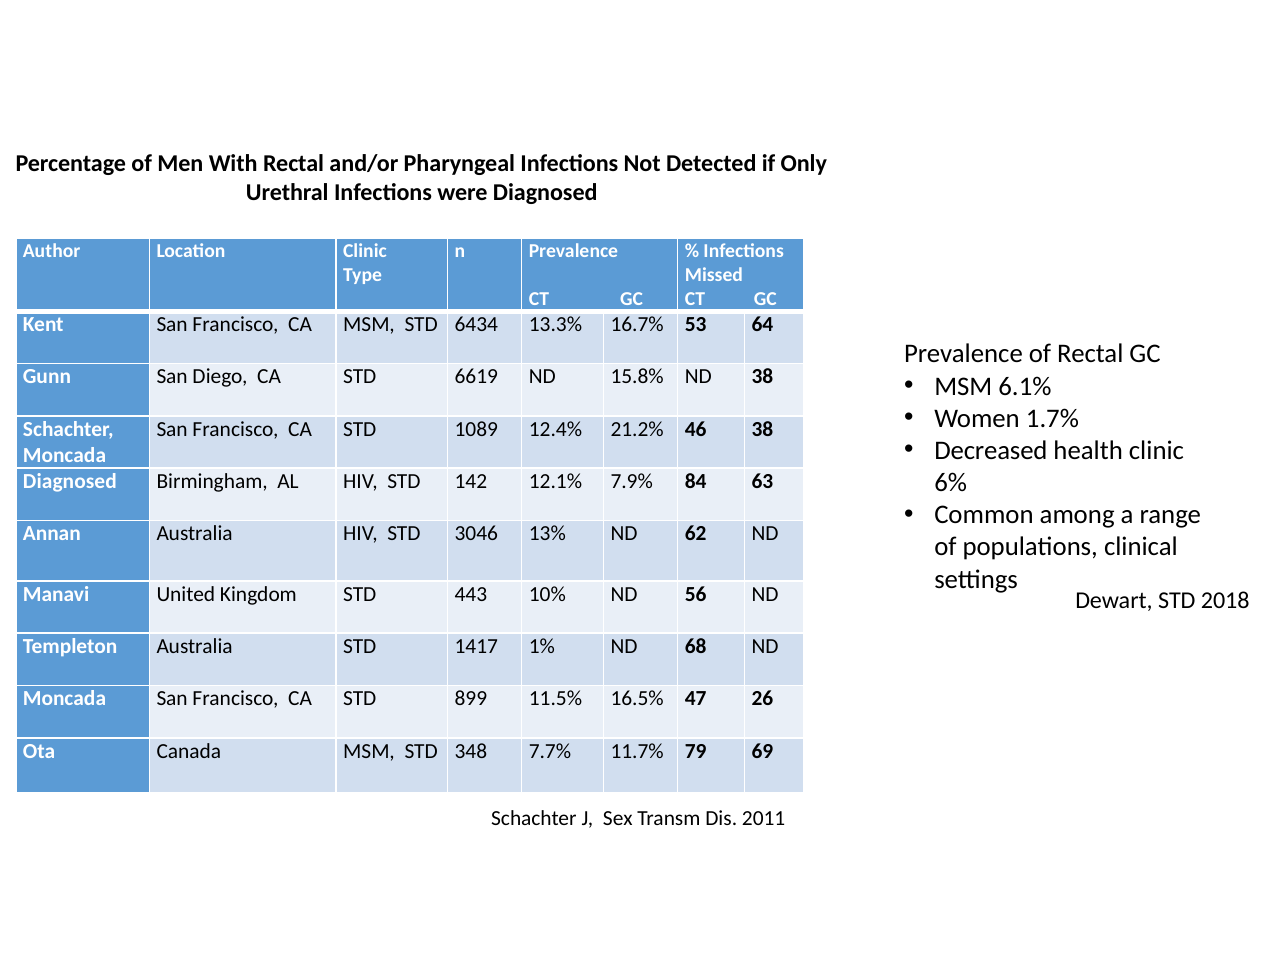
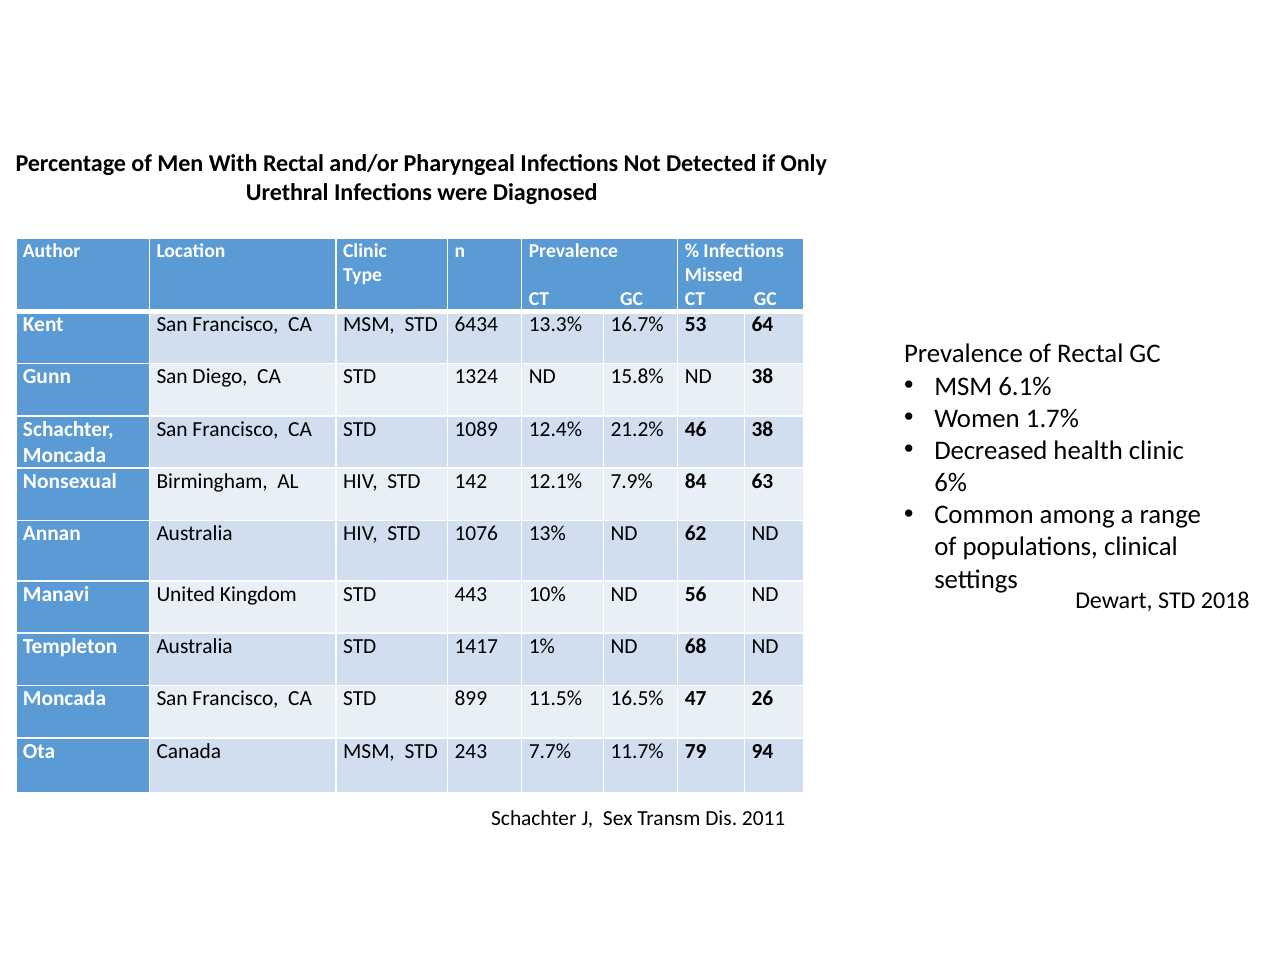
6619: 6619 -> 1324 (476, 377)
Diagnosed: Diagnosed -> Nonsexual (70, 482)
3046: 3046 -> 1076 (476, 534)
348: 348 -> 243 (471, 751)
69: 69 -> 94 (762, 751)
